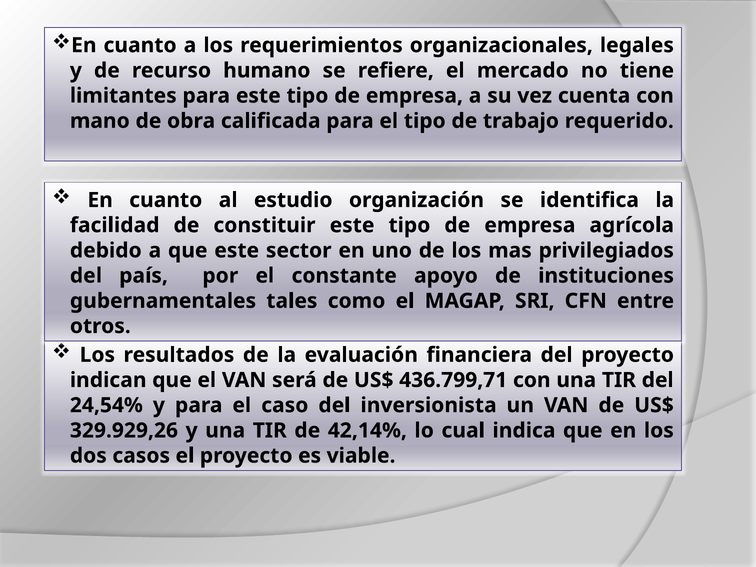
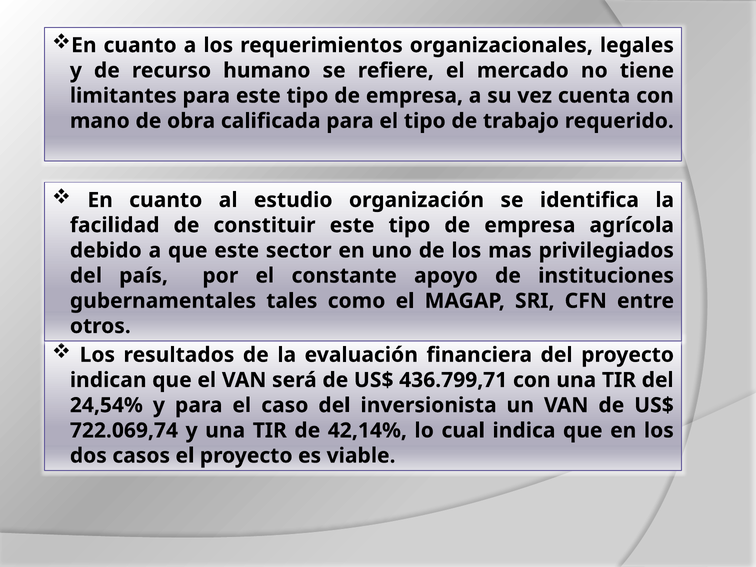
329.929,26: 329.929,26 -> 722.069,74 (124, 431)
